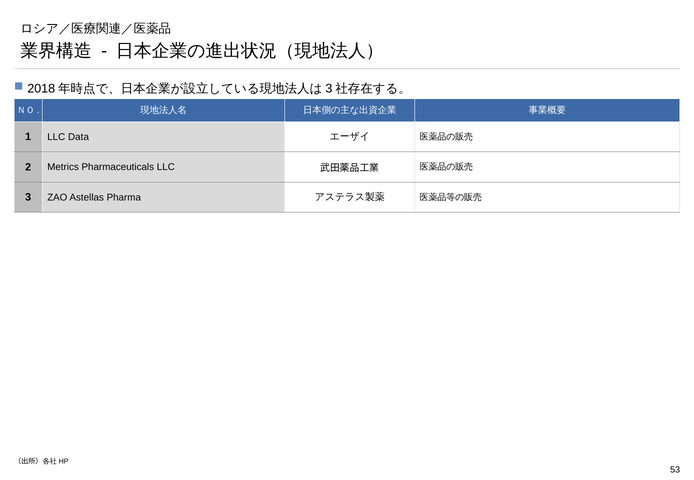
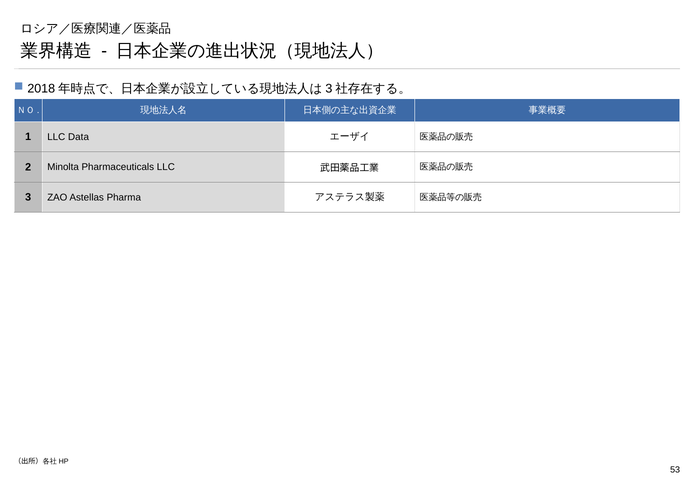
Metrics: Metrics -> Minolta (63, 167)
